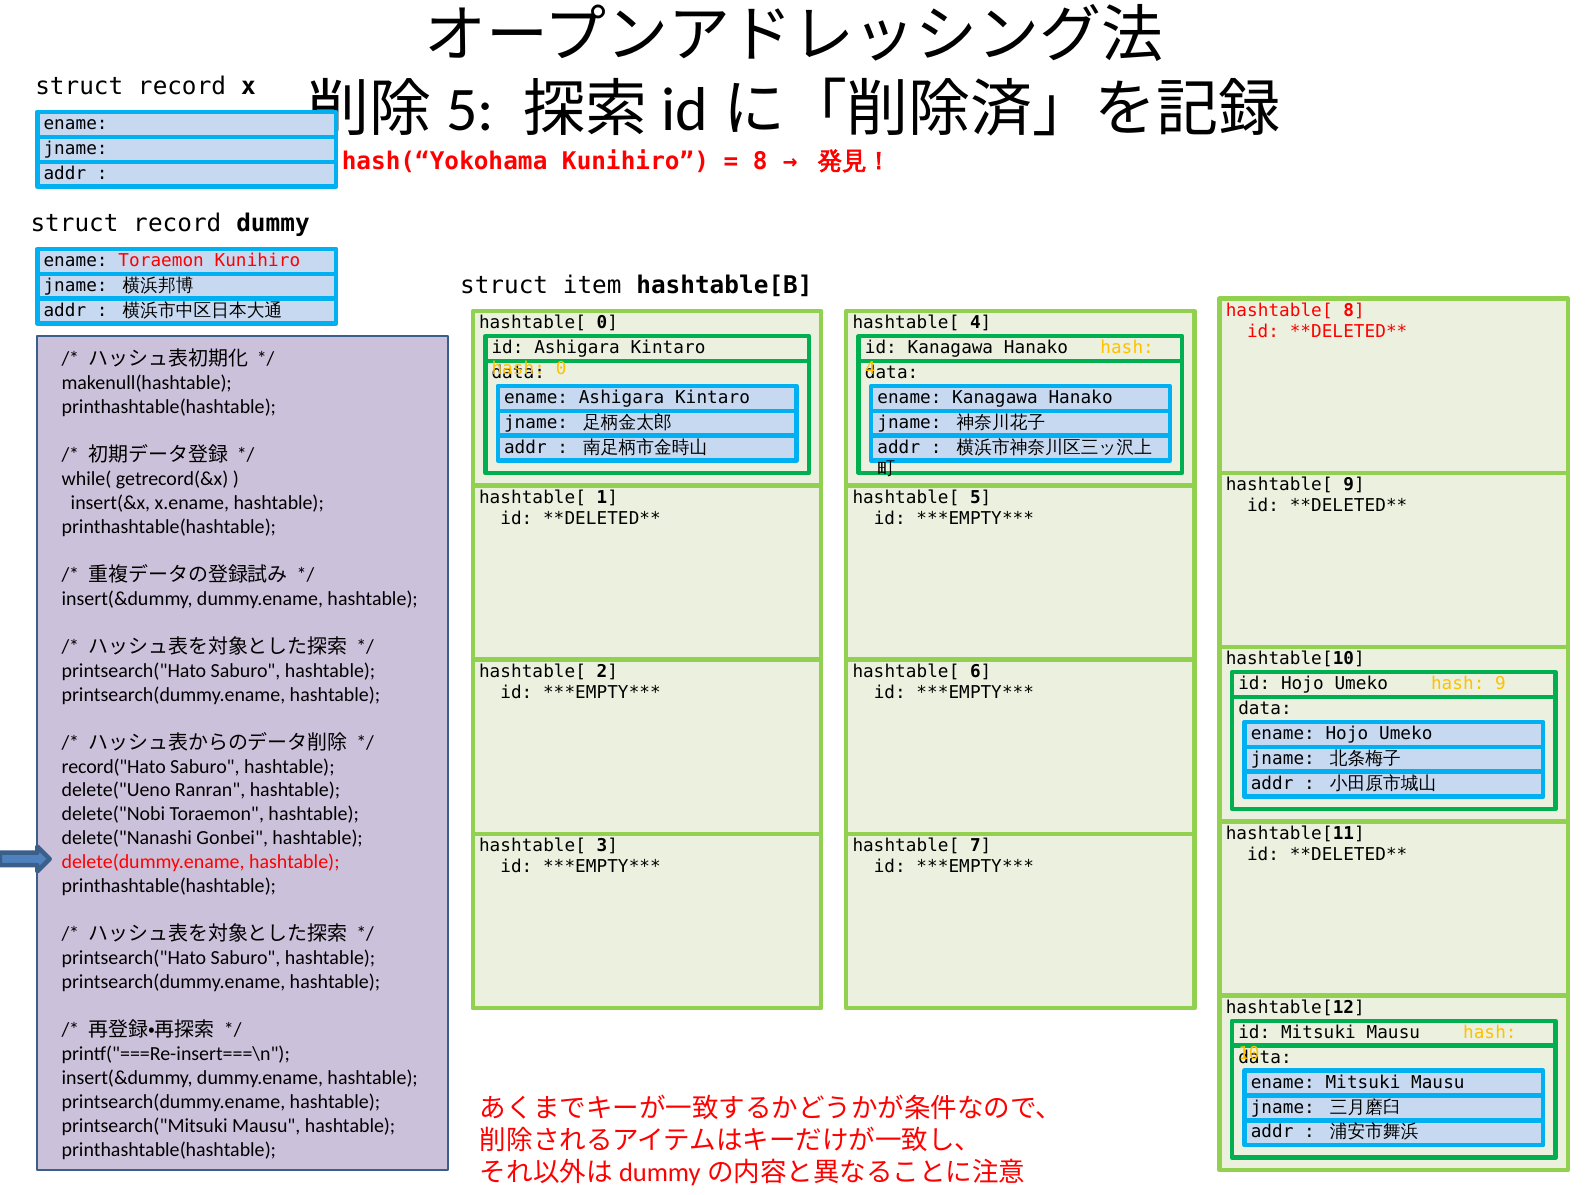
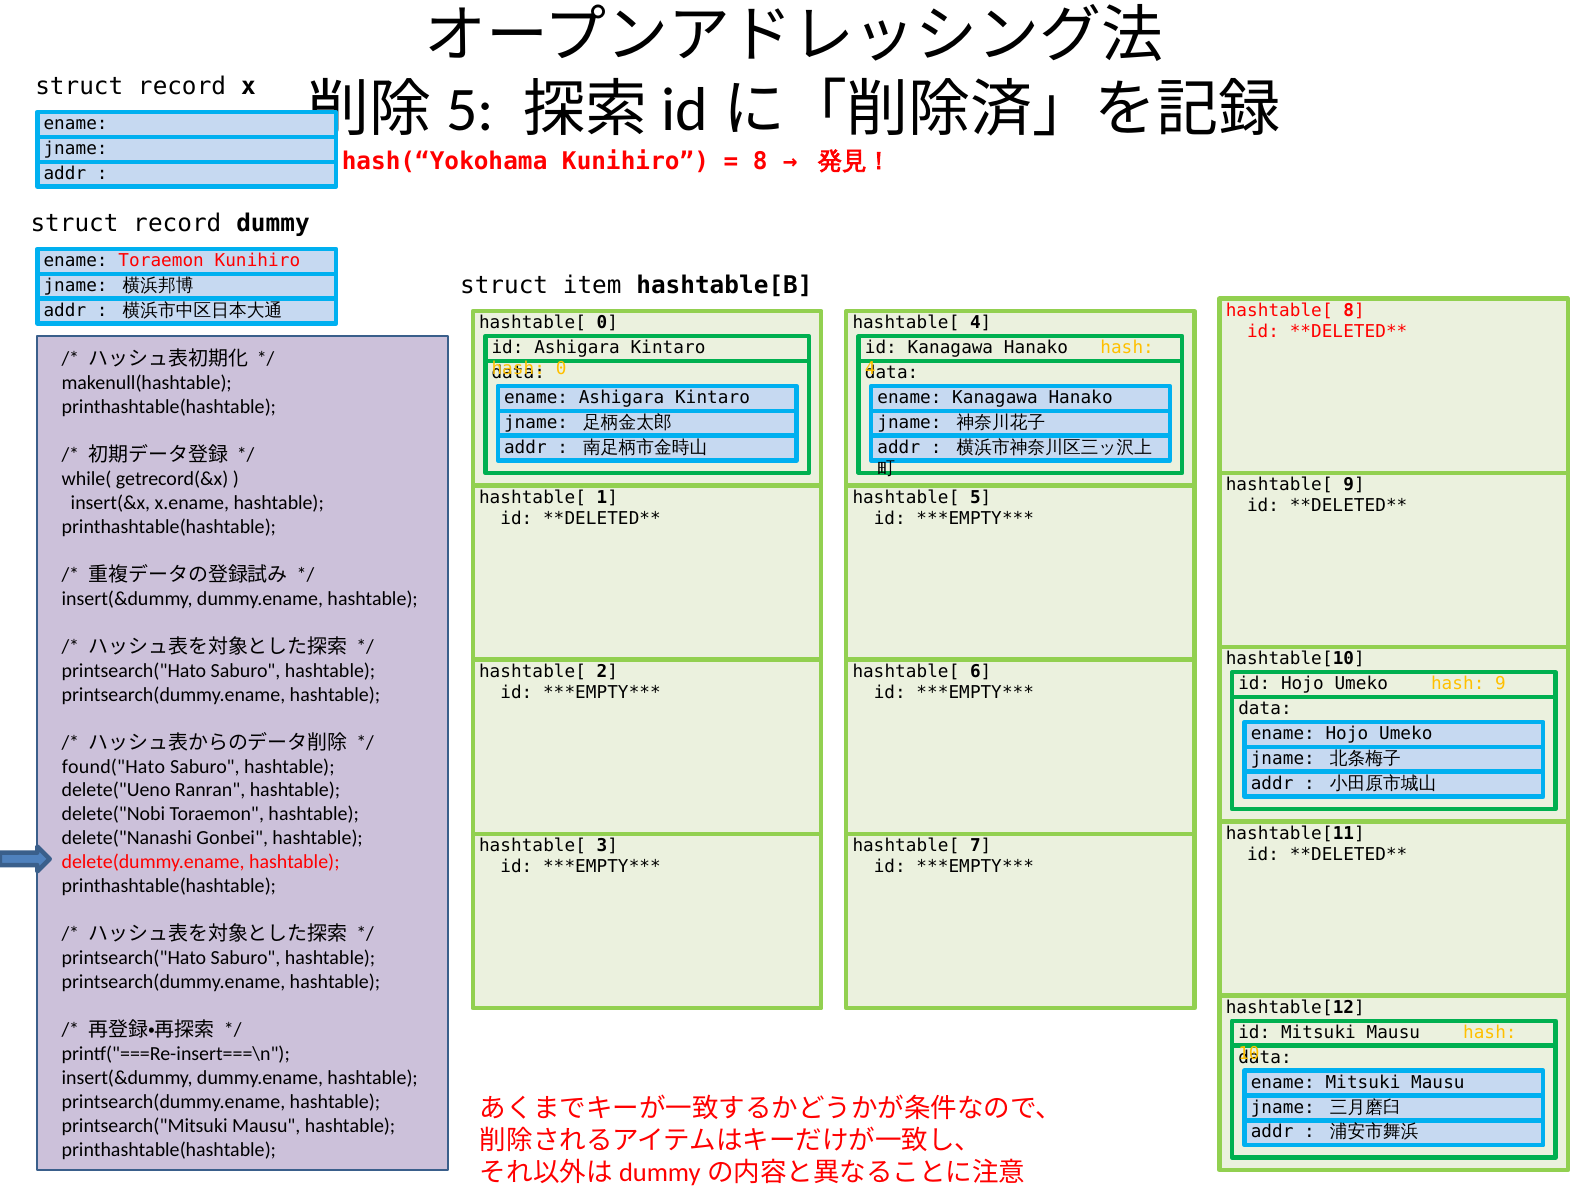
record("Hato: record("Hato -> found("Hato (114, 766)
